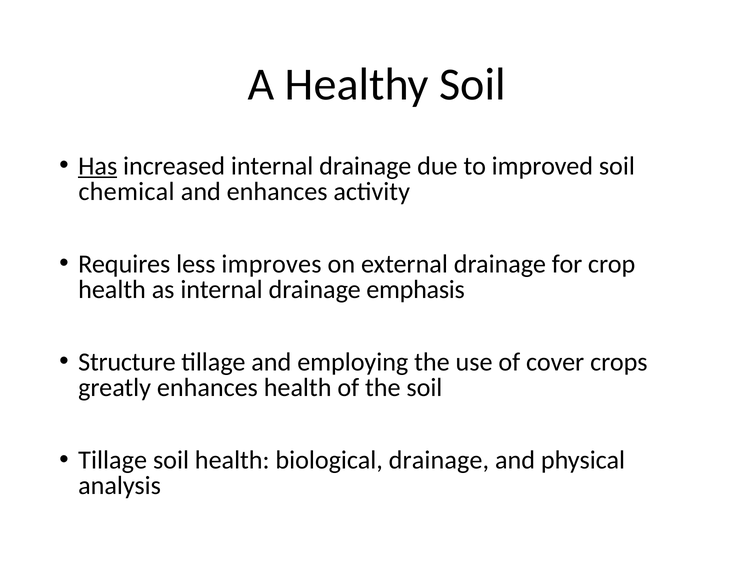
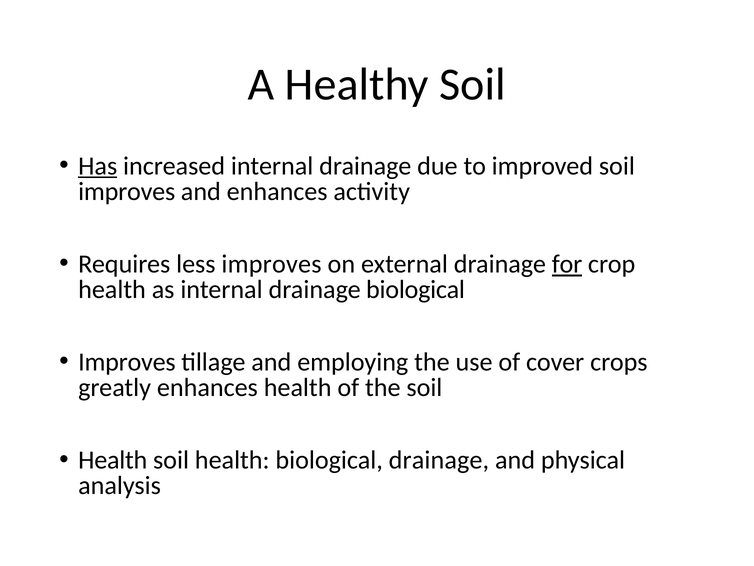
chemical: chemical -> improves (127, 191)
for underline: none -> present (567, 264)
drainage emphasis: emphasis -> biological (416, 289)
Structure: Structure -> Improves (127, 362)
Tillage: Tillage -> Health (113, 460)
